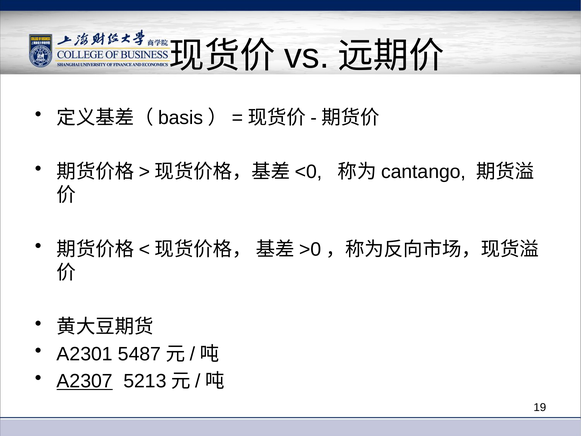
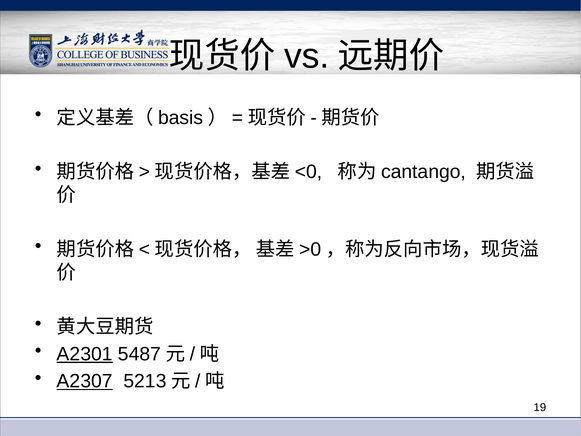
A2301 underline: none -> present (85, 354)
